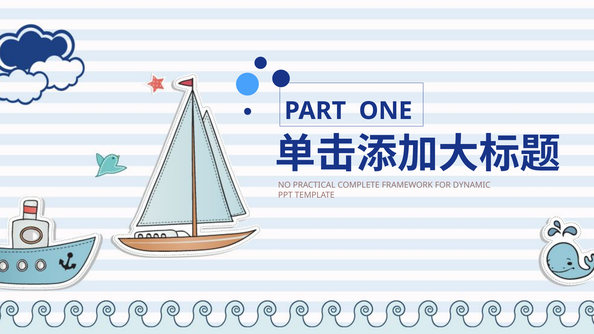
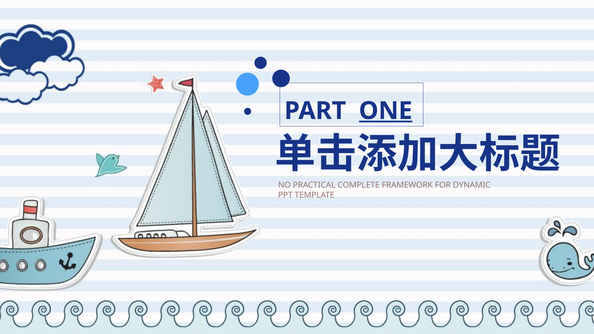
ONE underline: none -> present (386, 111)
